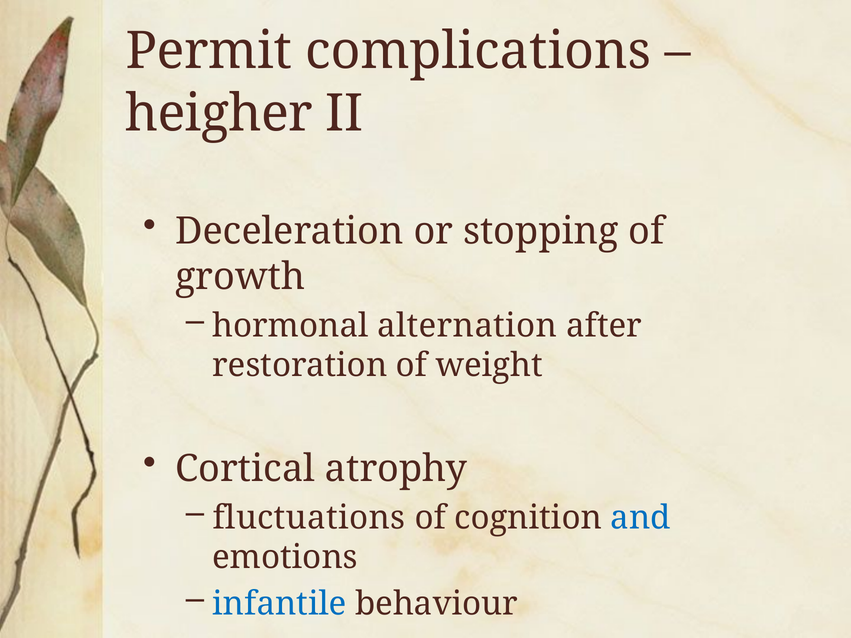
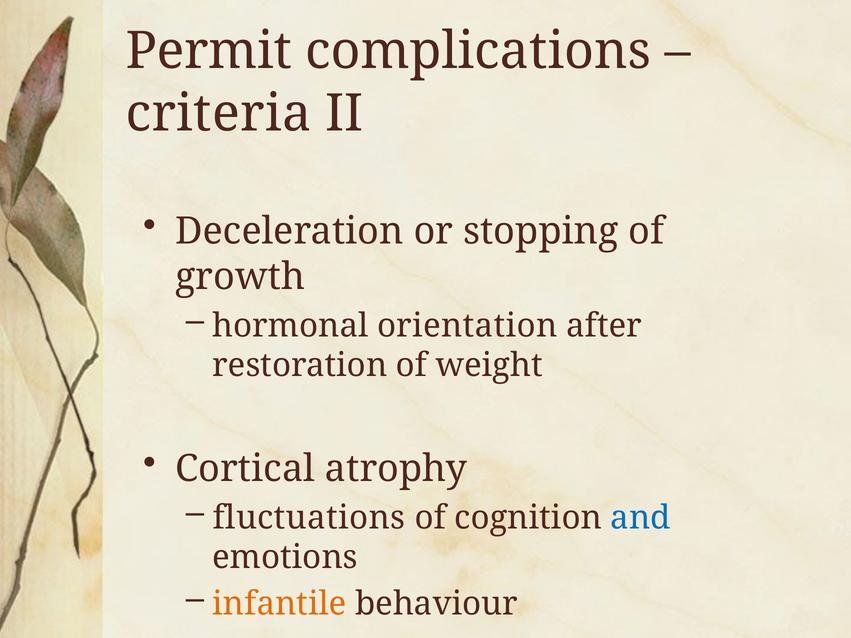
heigher: heigher -> criteria (219, 114)
alternation: alternation -> orientation (467, 326)
infantile colour: blue -> orange (280, 604)
